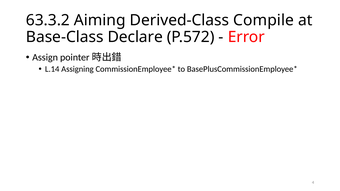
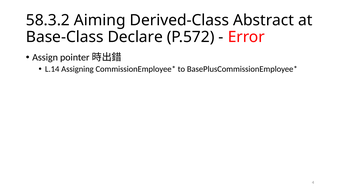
63.3.2: 63.3.2 -> 58.3.2 (48, 20)
Compile: Compile -> Abstract (264, 20)
